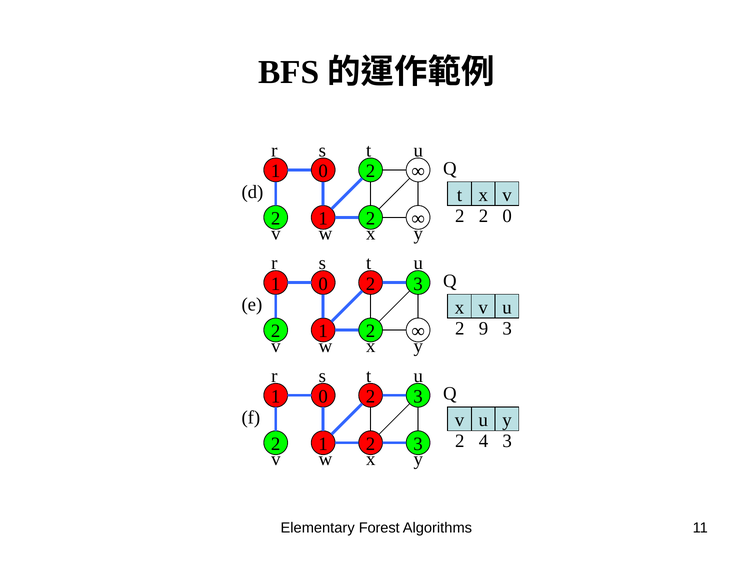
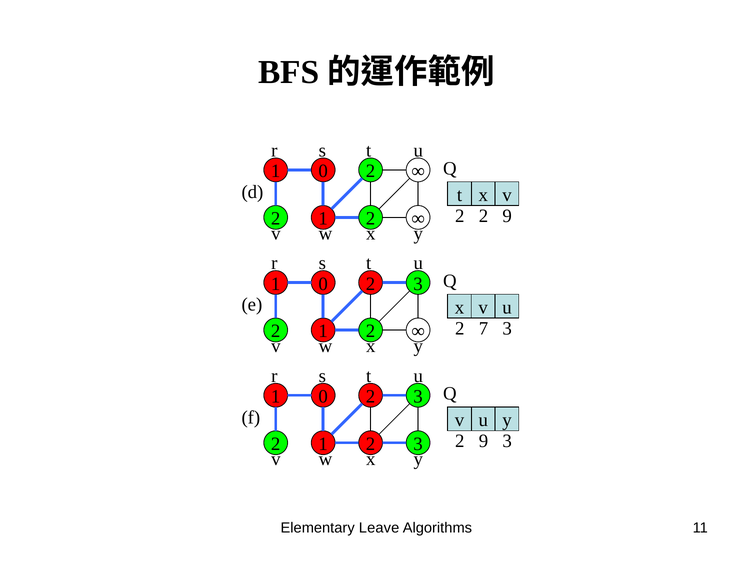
2 2 0: 0 -> 9 (507, 216)
9: 9 -> 7 (484, 328)
4: 4 -> 9 (484, 441)
Forest: Forest -> Leave (379, 528)
